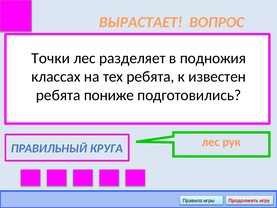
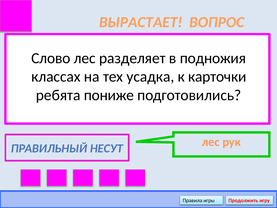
Точки: Точки -> Слово (51, 58)
тех ребята: ребята -> усадка (150, 77)
известен: известен -> карточки (217, 77)
КРУГА: КРУГА -> НЕСУТ (107, 148)
